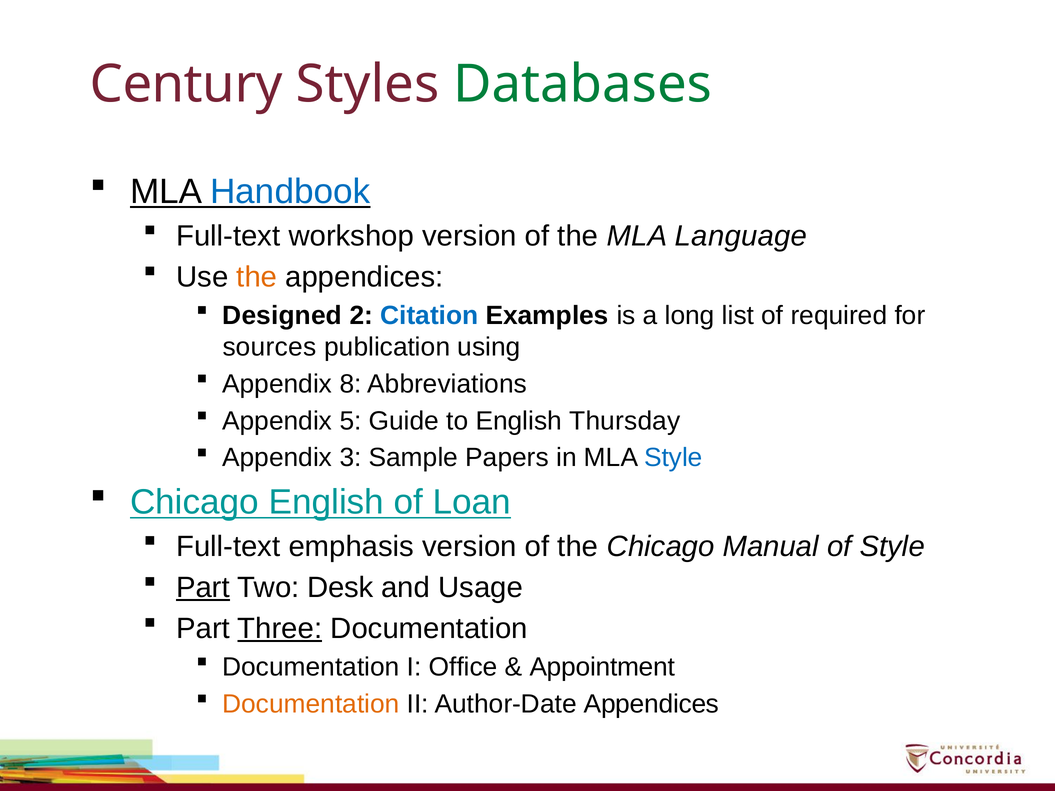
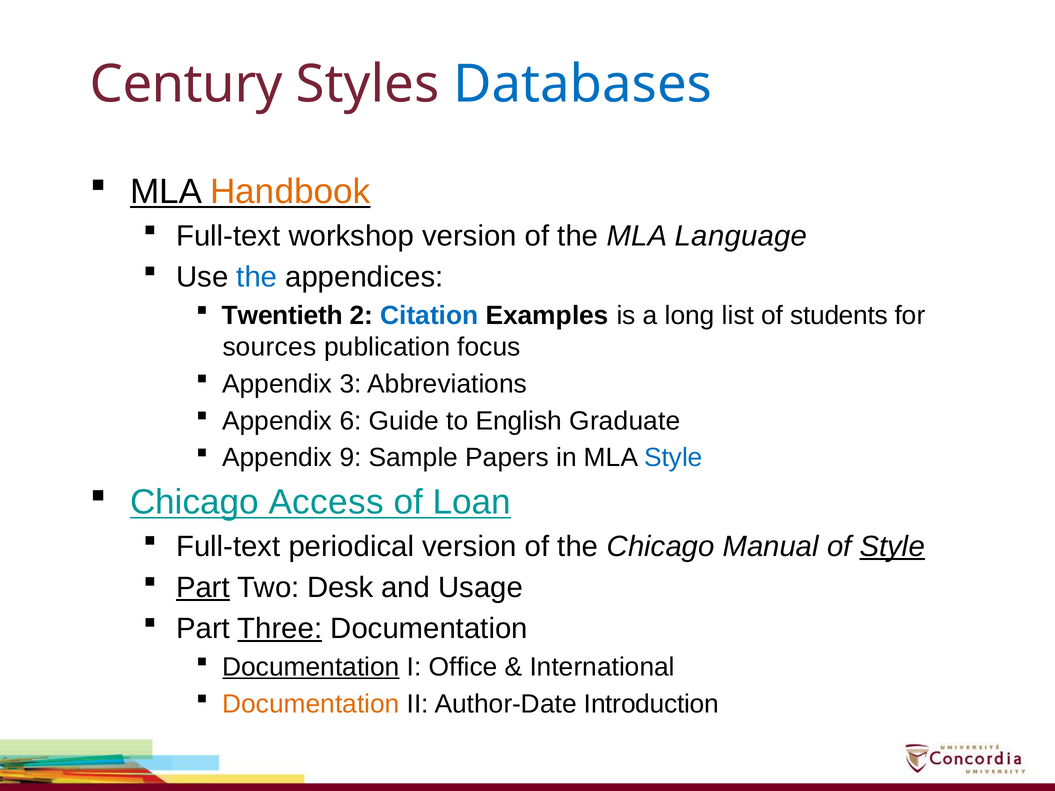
Databases colour: green -> blue (583, 85)
Handbook colour: blue -> orange (290, 192)
the colour: orange -> blue (257, 277)
Designed: Designed -> Twentieth (282, 315)
required: required -> students (839, 315)
using: using -> focus (489, 347)
8: 8 -> 3 (350, 384)
5: 5 -> 6 (350, 421)
Thursday: Thursday -> Graduate (625, 421)
3: 3 -> 9 (350, 458)
Chicago English: English -> Access (326, 502)
emphasis: emphasis -> periodical (351, 547)
Style underline: none -> present (892, 547)
Documentation underline: none -> present (311, 667)
Appointment: Appointment -> International (602, 667)
Author-Date Appendices: Appendices -> Introduction (651, 704)
